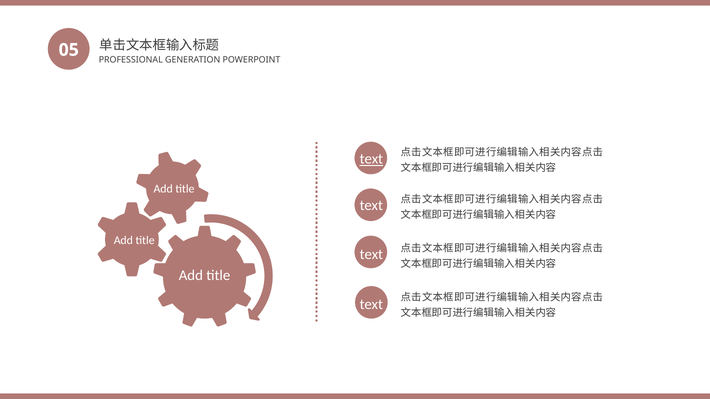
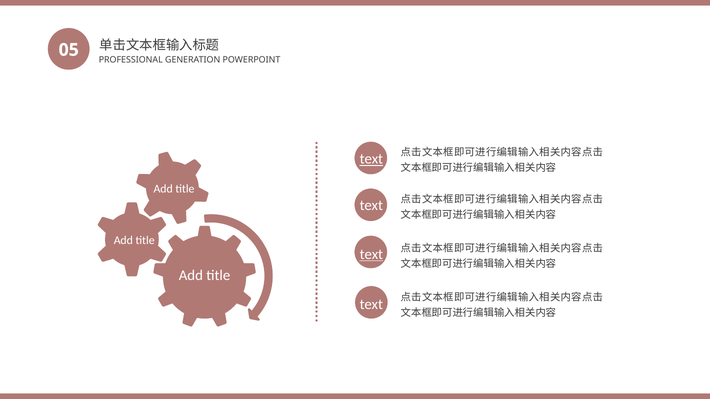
text underline: none -> present (371, 255)
